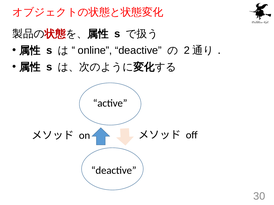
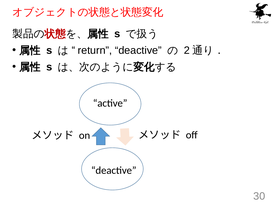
online: online -> return (95, 50)
